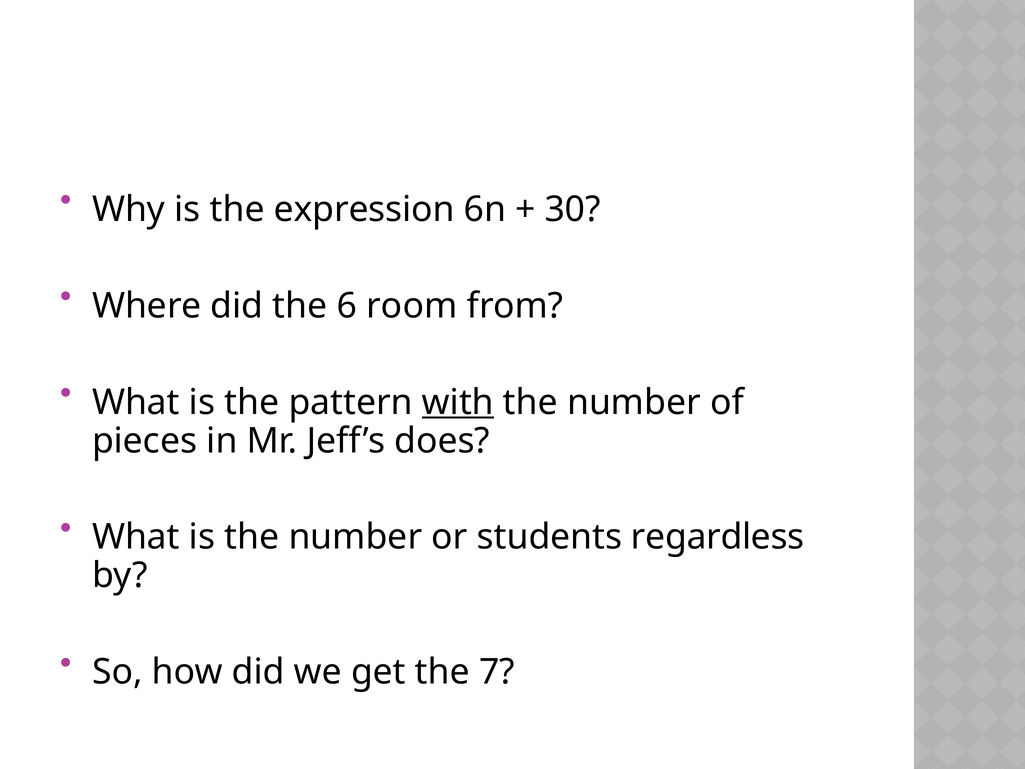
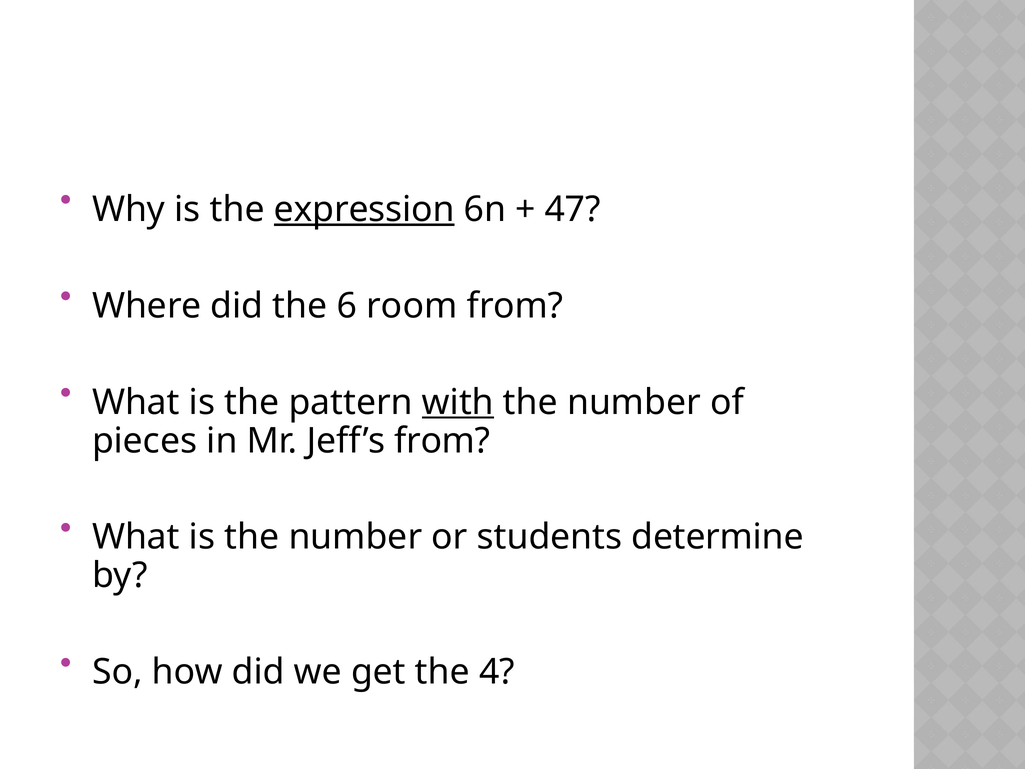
expression underline: none -> present (364, 209)
30: 30 -> 47 (573, 209)
Jeff’s does: does -> from (442, 441)
regardless: regardless -> determine (718, 537)
7: 7 -> 4 (497, 672)
